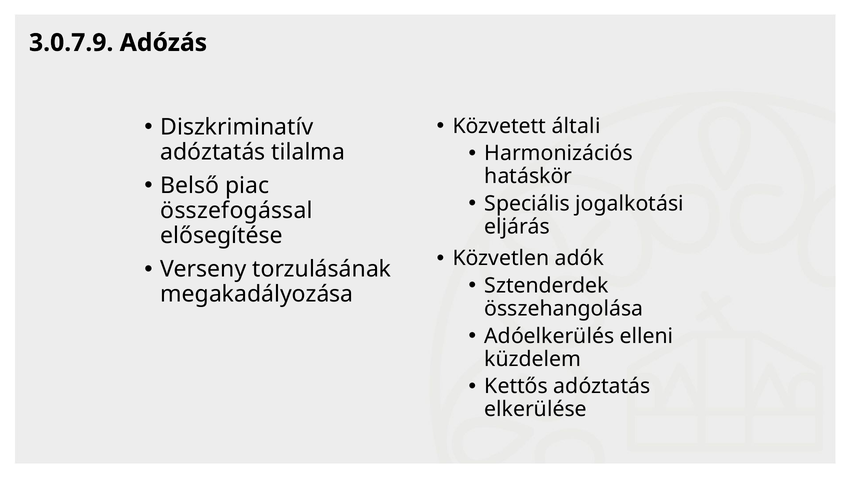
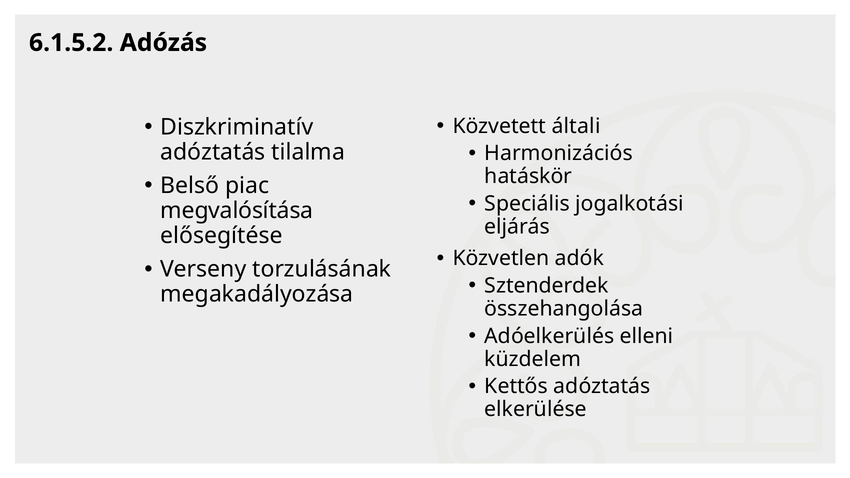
3.0.7.9: 3.0.7.9 -> 6.1.5.2 (71, 43)
összefogással: összefogással -> megvalósítása (237, 211)
